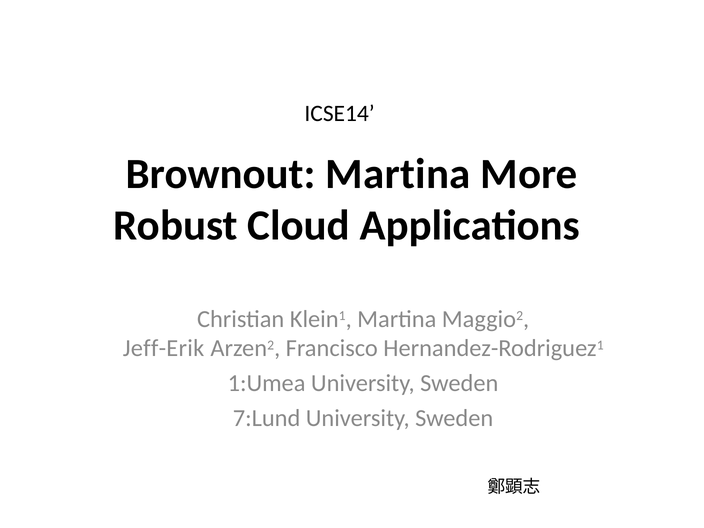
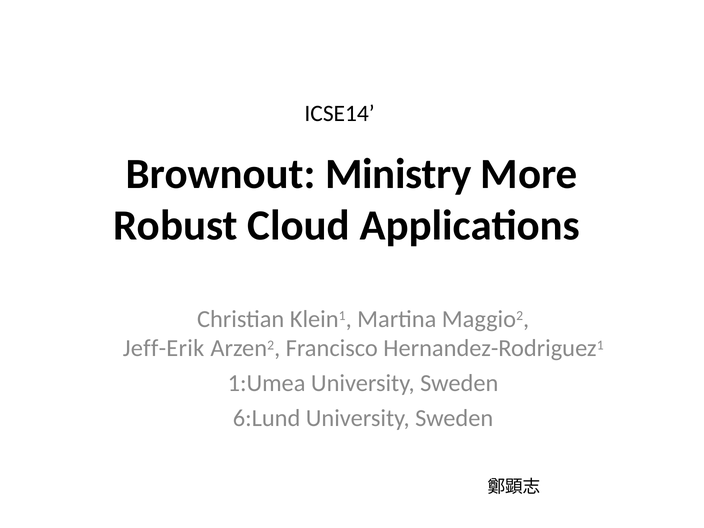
Brownout Martina: Martina -> Ministry (398, 174)
7:Lund: 7:Lund -> 6:Lund (267, 418)
